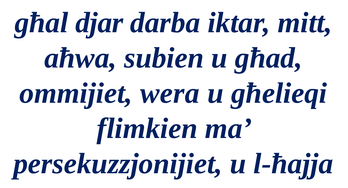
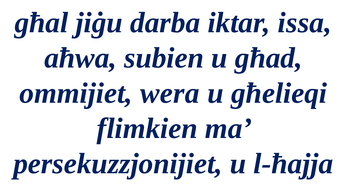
djar: djar -> jiġu (99, 23)
mitt: mitt -> issa (305, 23)
